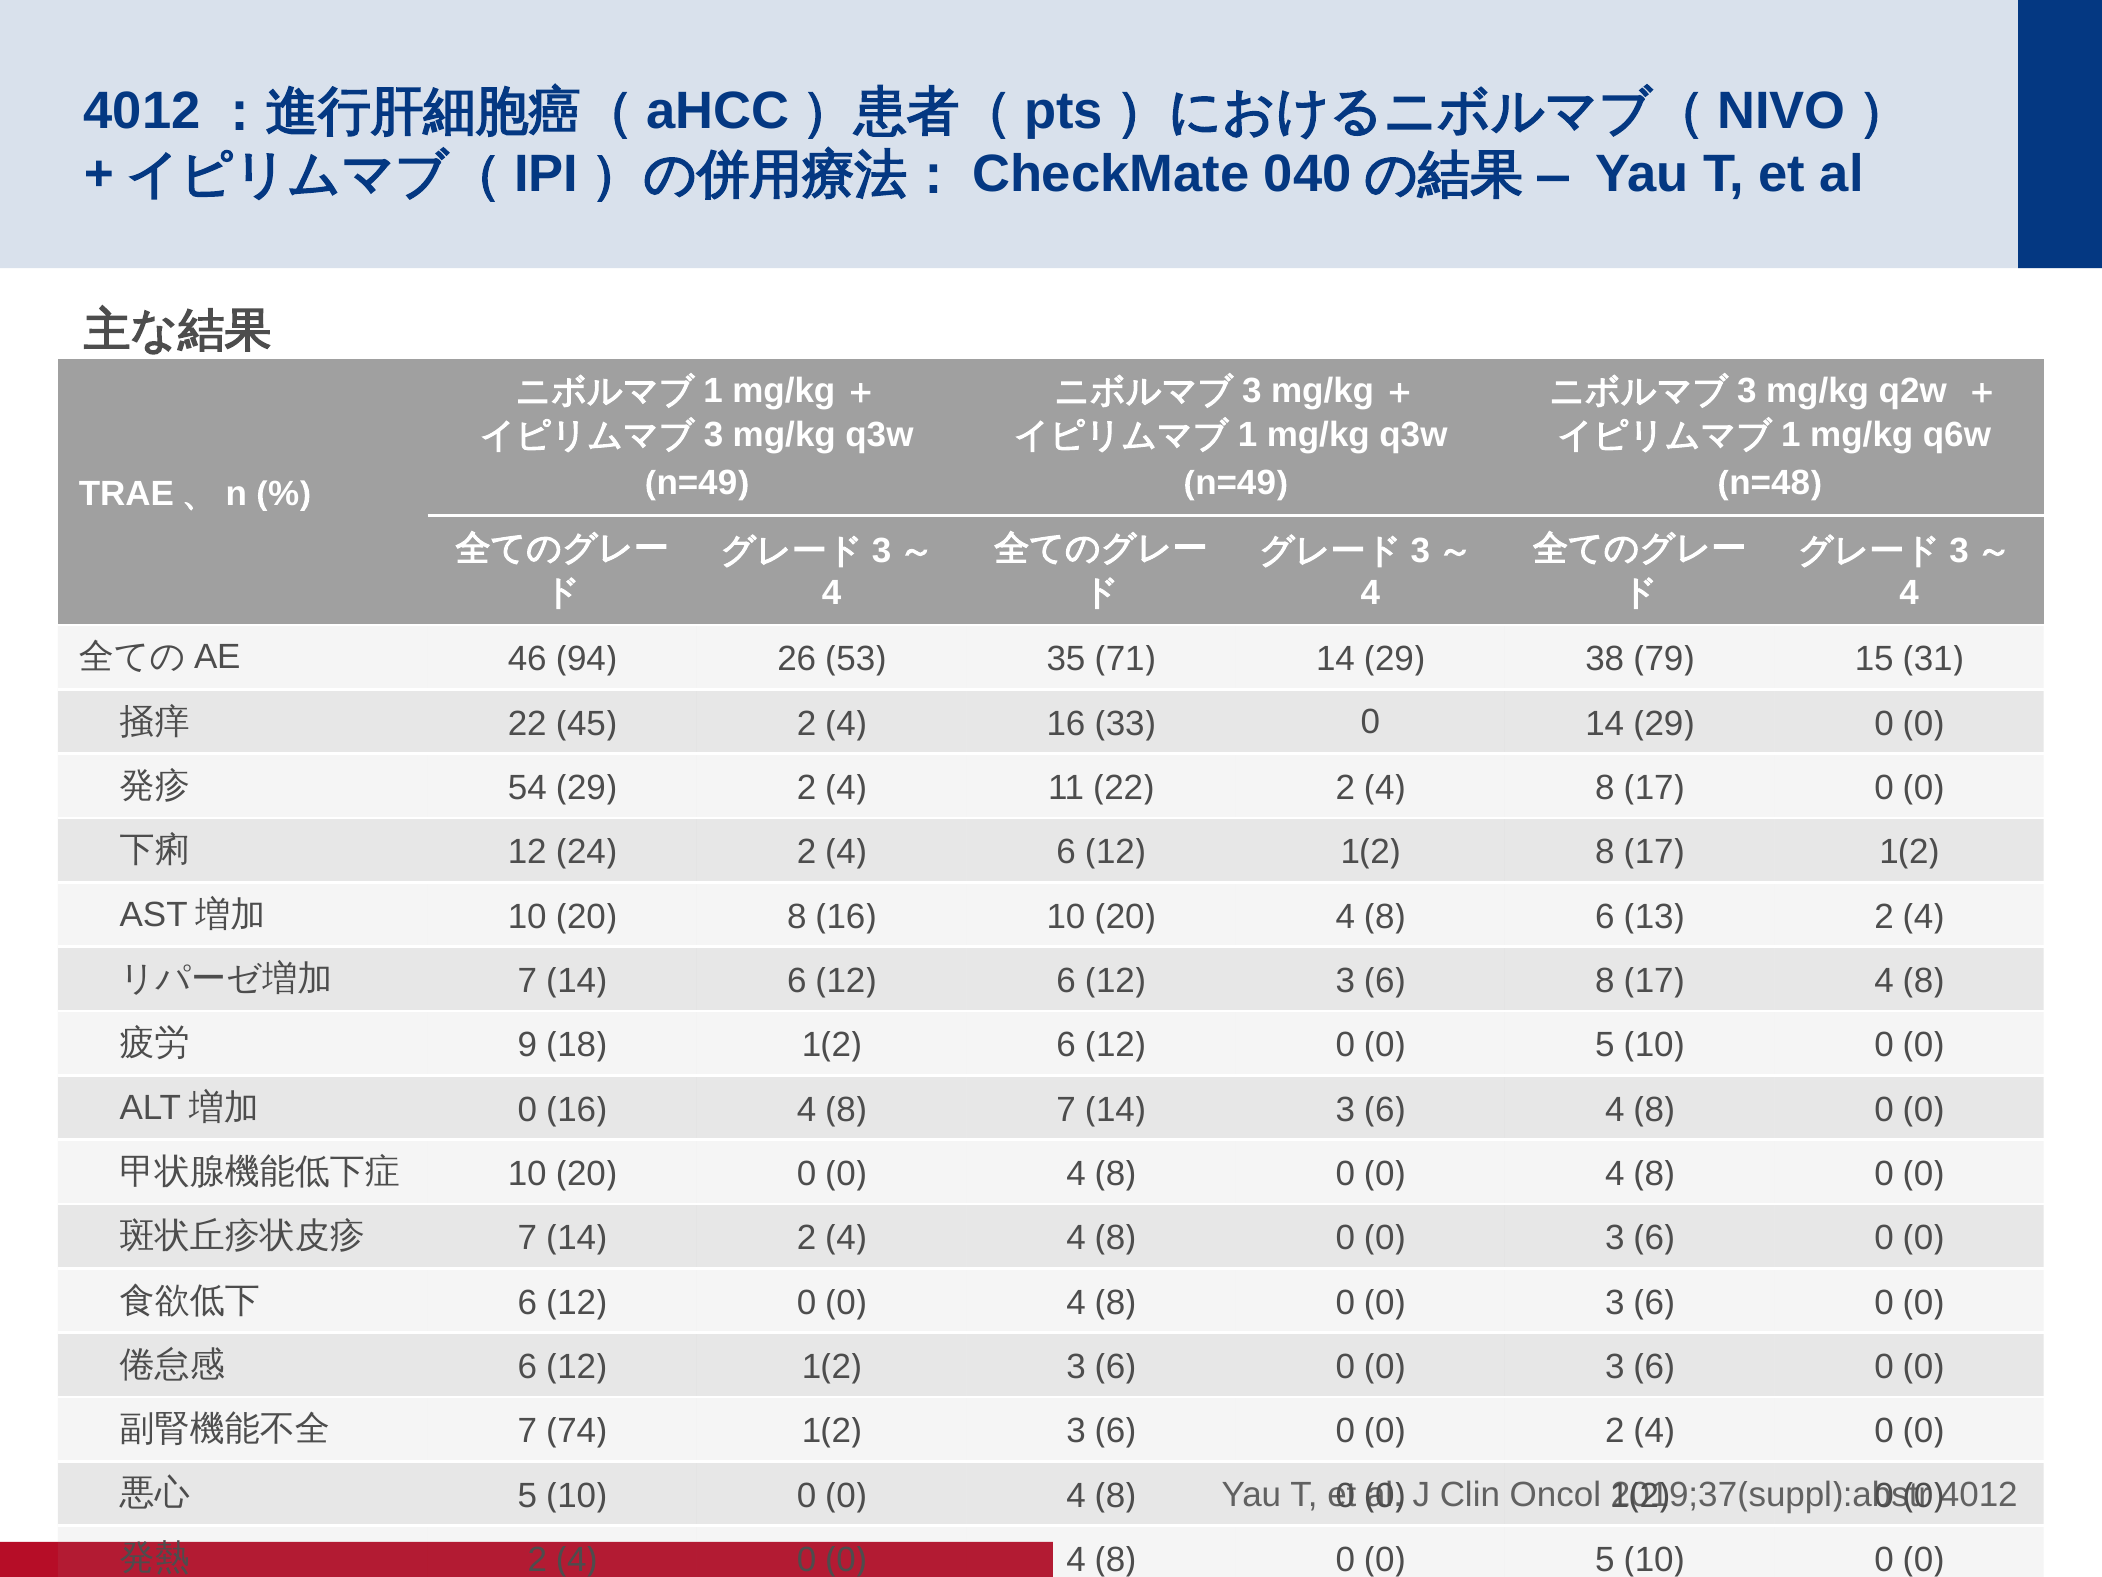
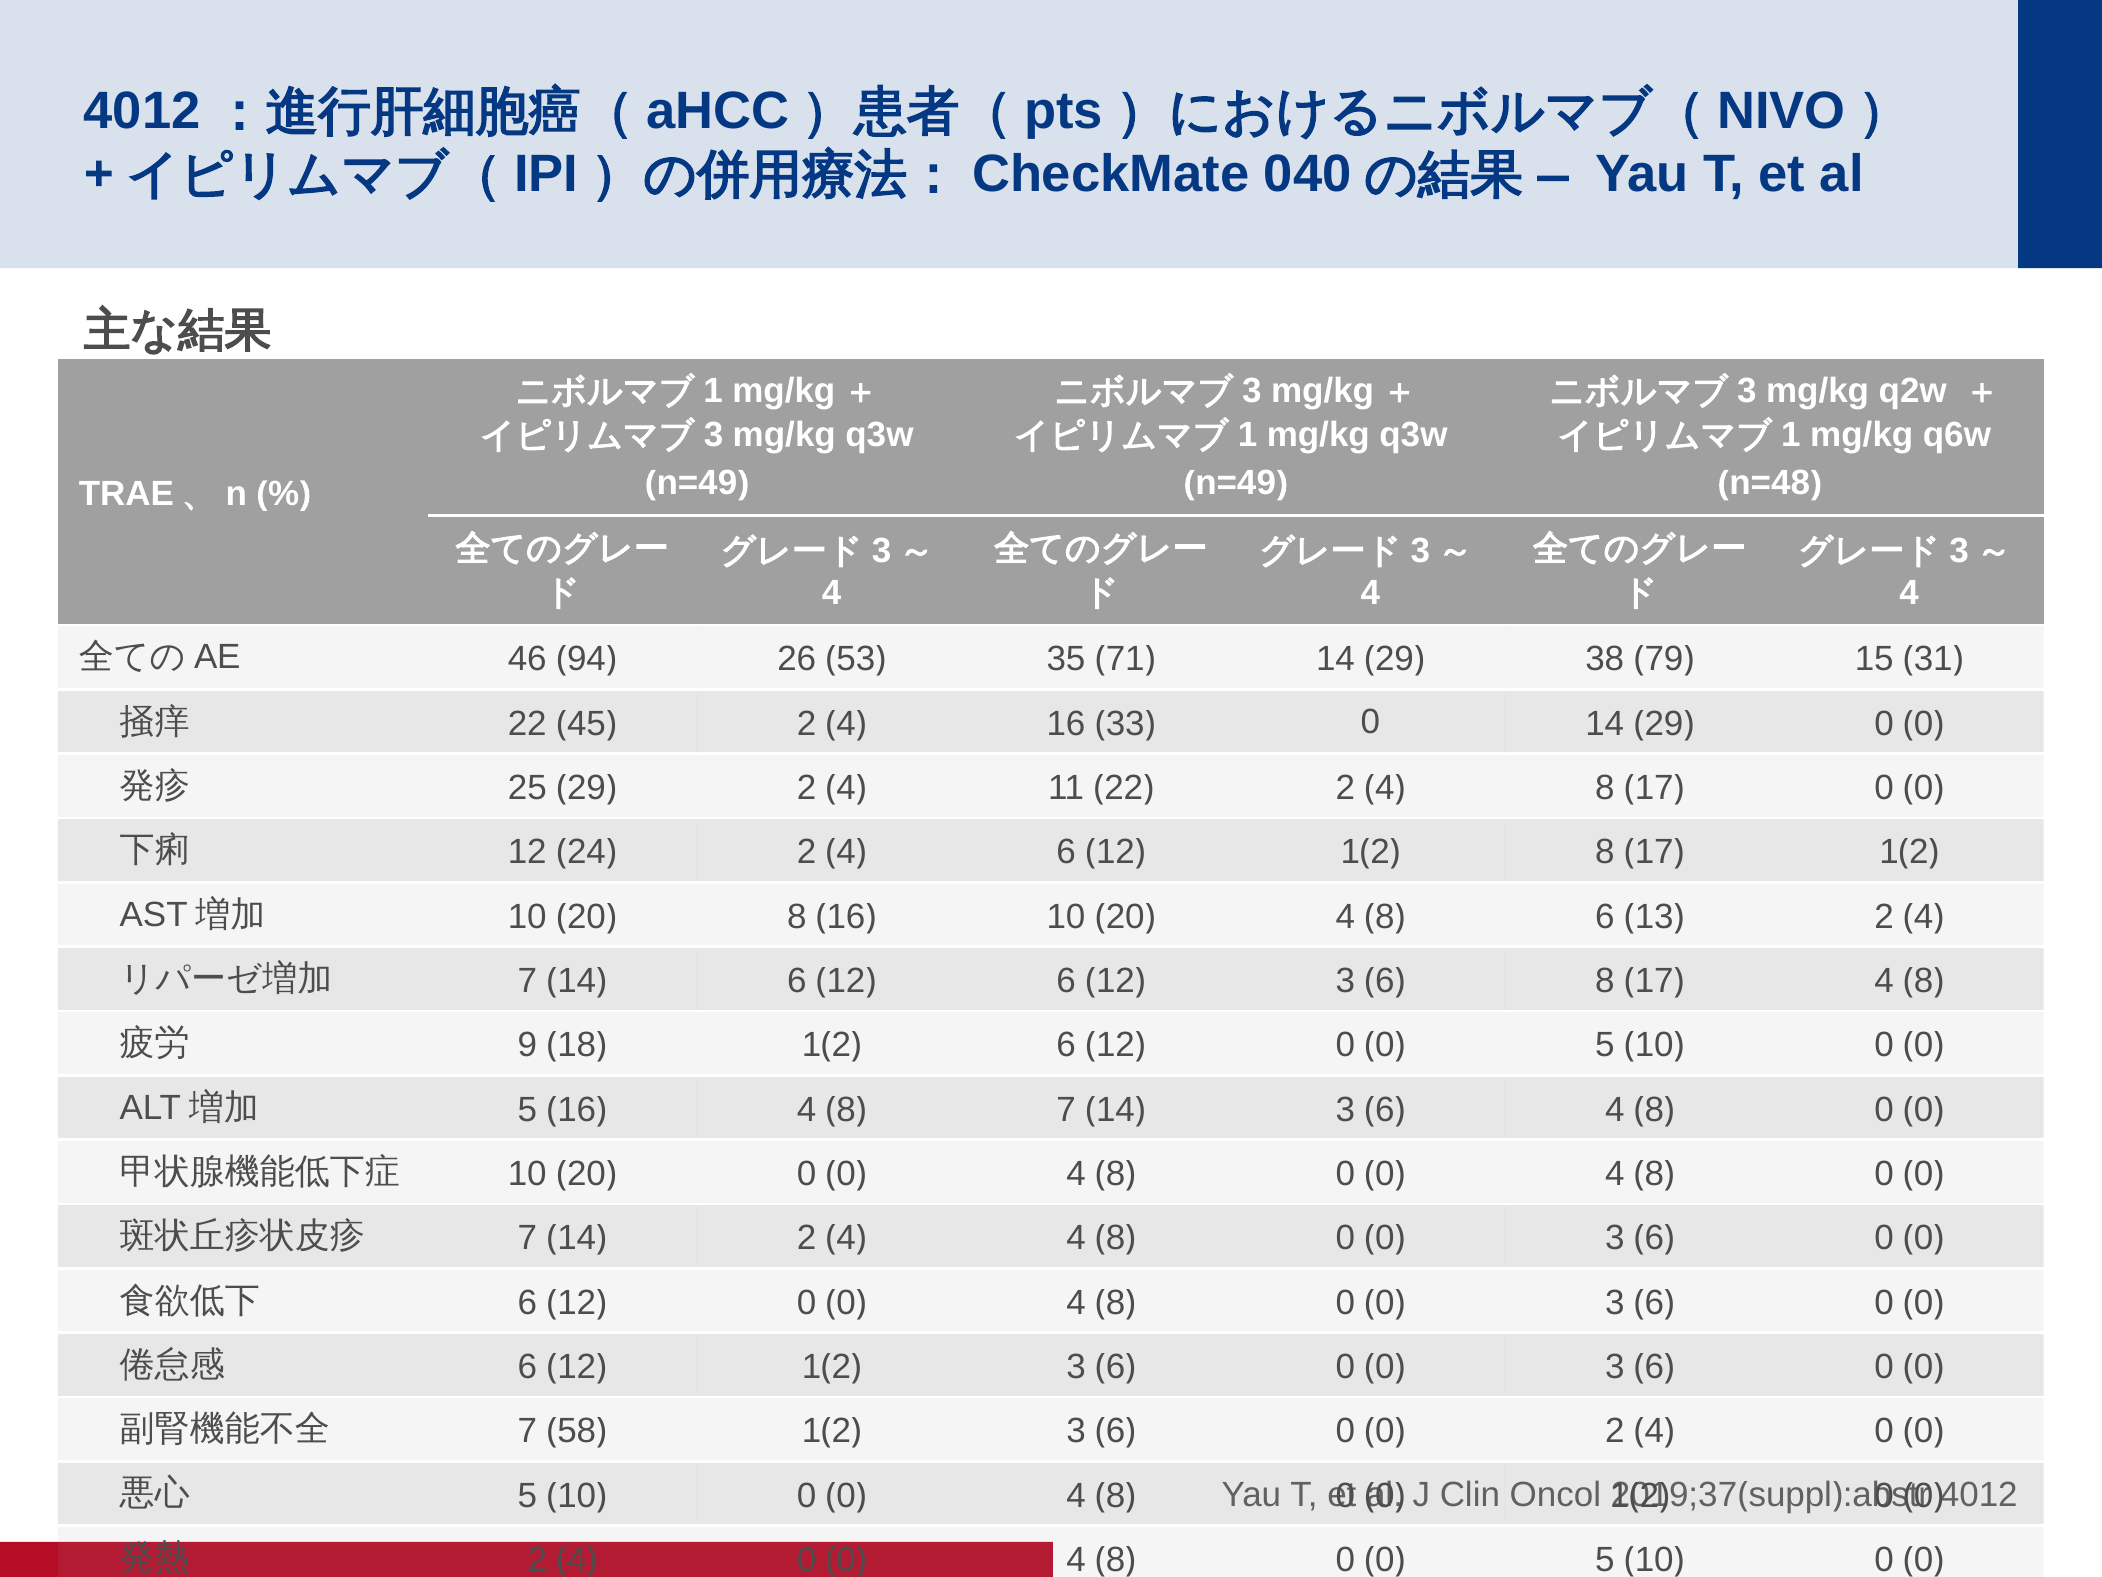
54: 54 -> 25 (527, 788)
0: 0 -> 5 (527, 1109)
74: 74 -> 58 (577, 1431)
